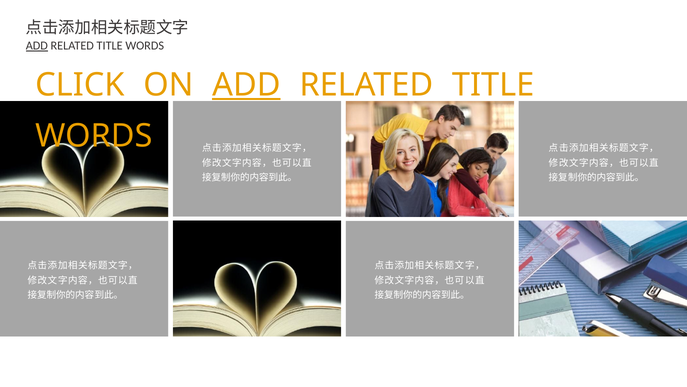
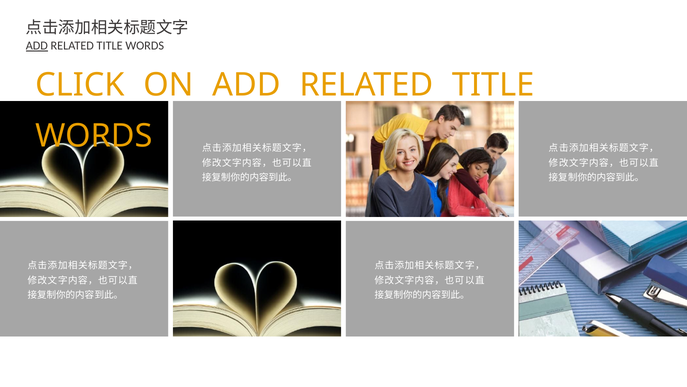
ADD underline: present -> none (246, 85)
